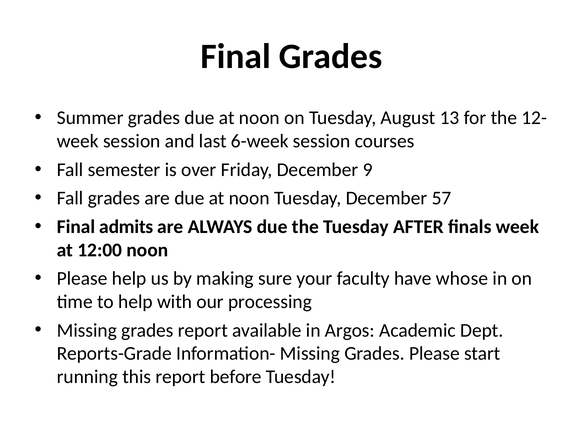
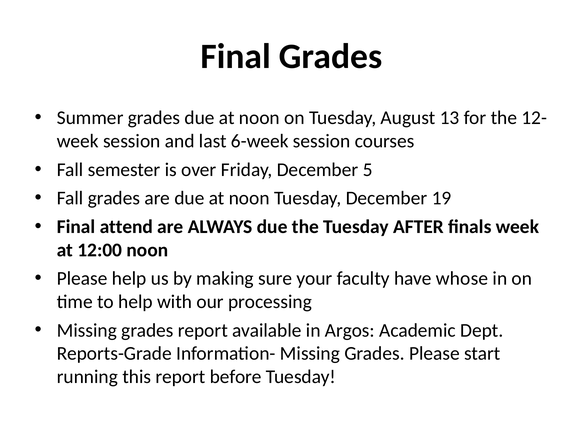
9: 9 -> 5 (368, 170)
57: 57 -> 19 (442, 198)
admits: admits -> attend (126, 227)
